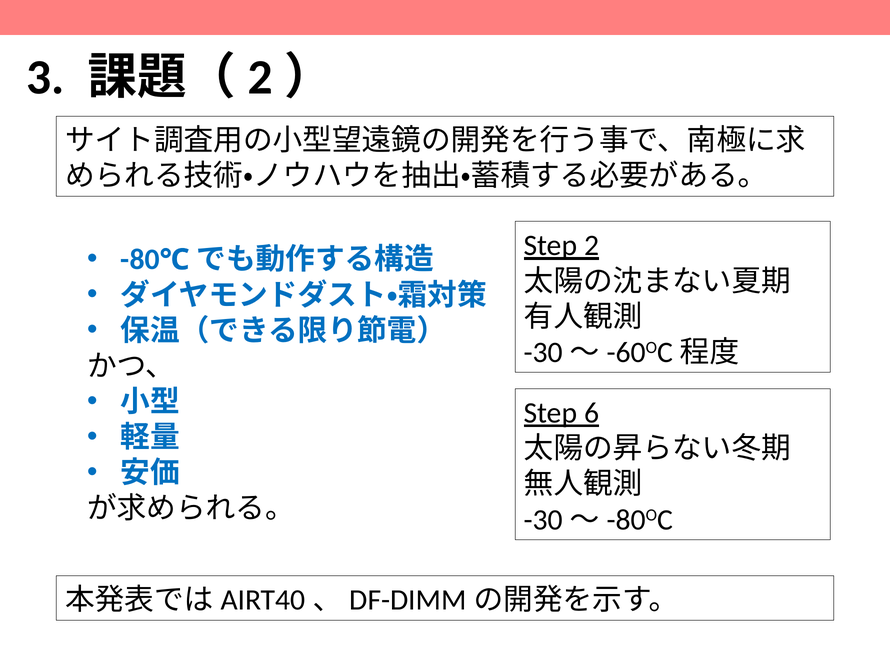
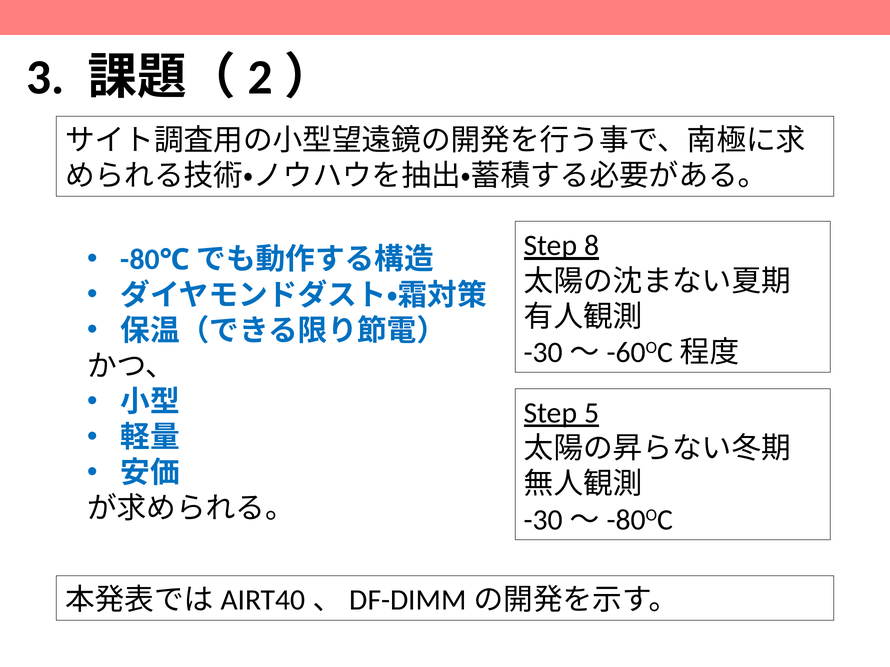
2: 2 -> 8 (592, 246)
6: 6 -> 5 (592, 413)
